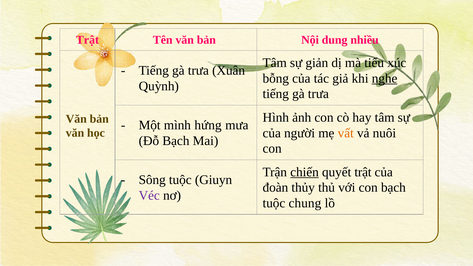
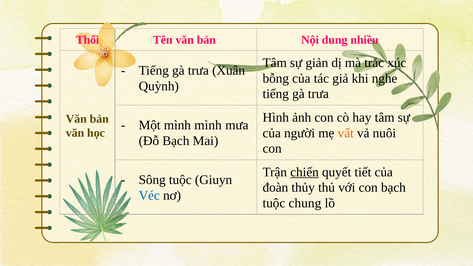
Trật: Trật -> Thổi (88, 40)
tiểu: tiểu -> trắc (374, 63)
nghe underline: present -> none (385, 78)
mình hứng: hứng -> mình (208, 125)
quyết trật: trật -> tiết (363, 172)
Véc colour: purple -> blue (149, 195)
